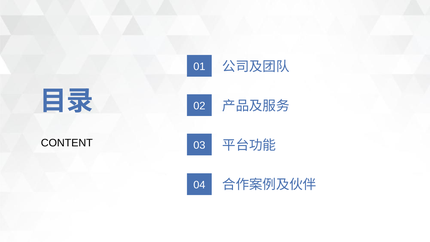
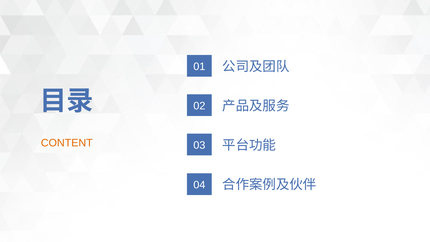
CONTENT colour: black -> orange (67, 143)
